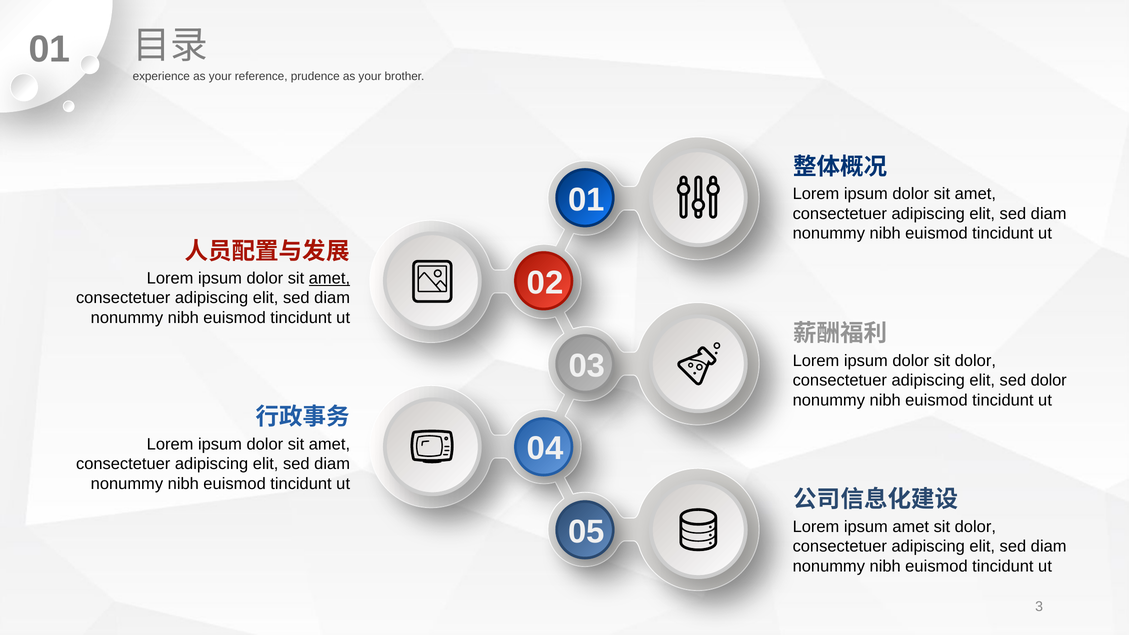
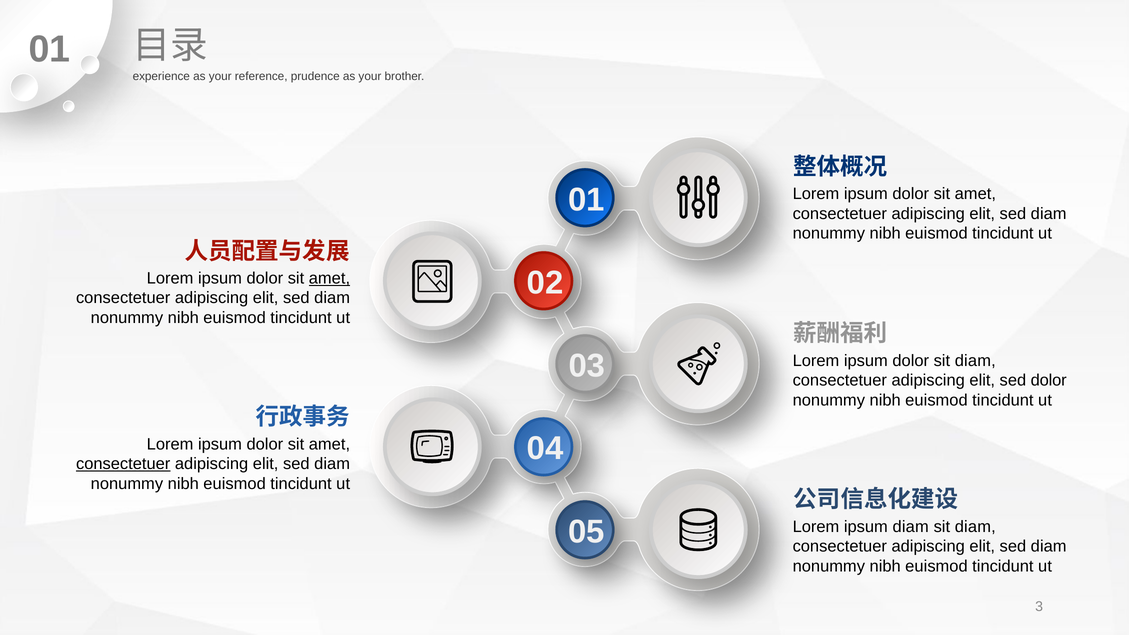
dolor sit dolor: dolor -> diam (975, 361)
consectetuer underline: none -> present (123, 464)
ipsum amet: amet -> diam (911, 527)
dolor: dolor -> diam (975, 527)
